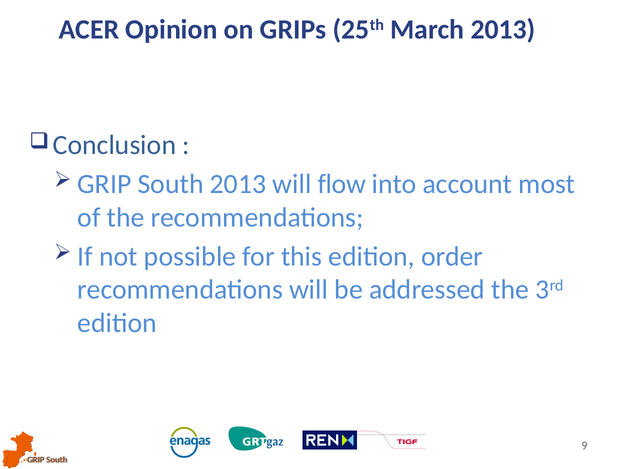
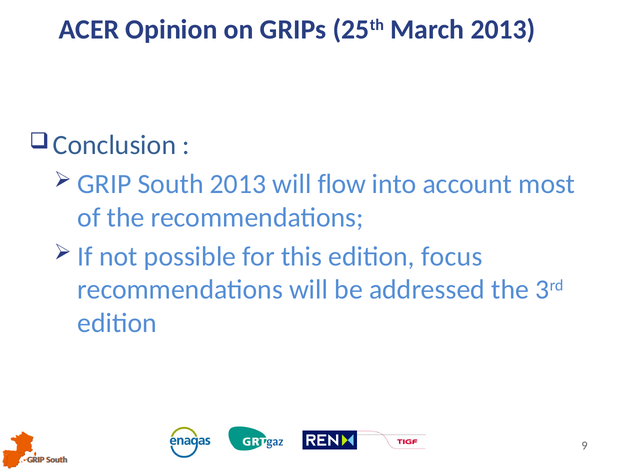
order: order -> focus (452, 256)
